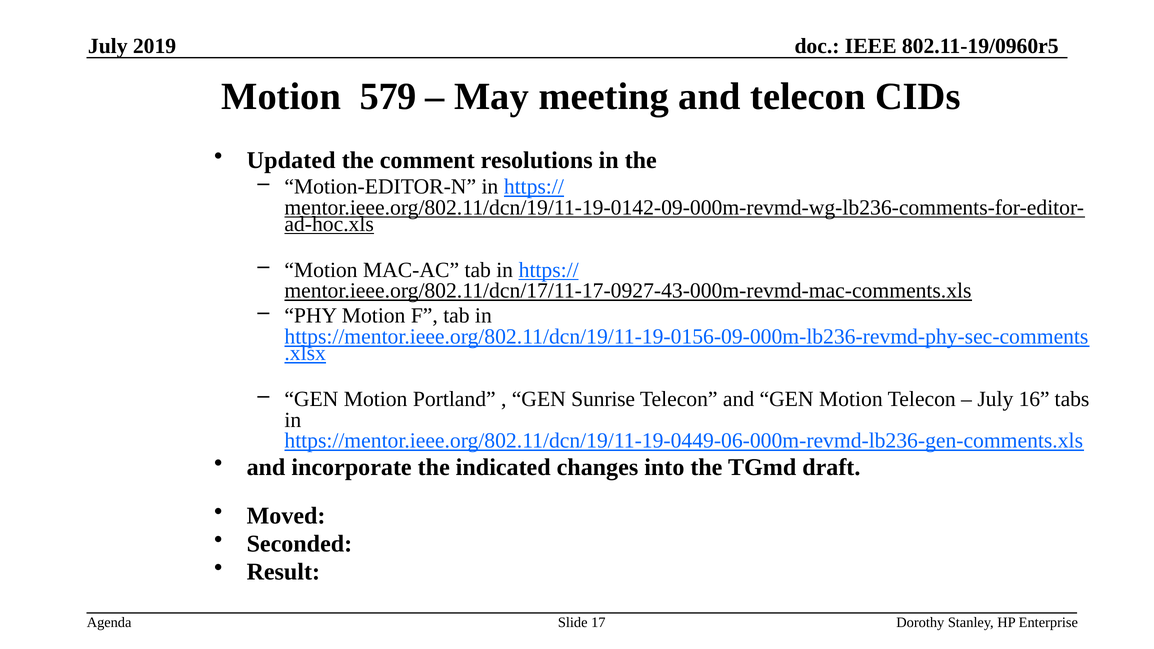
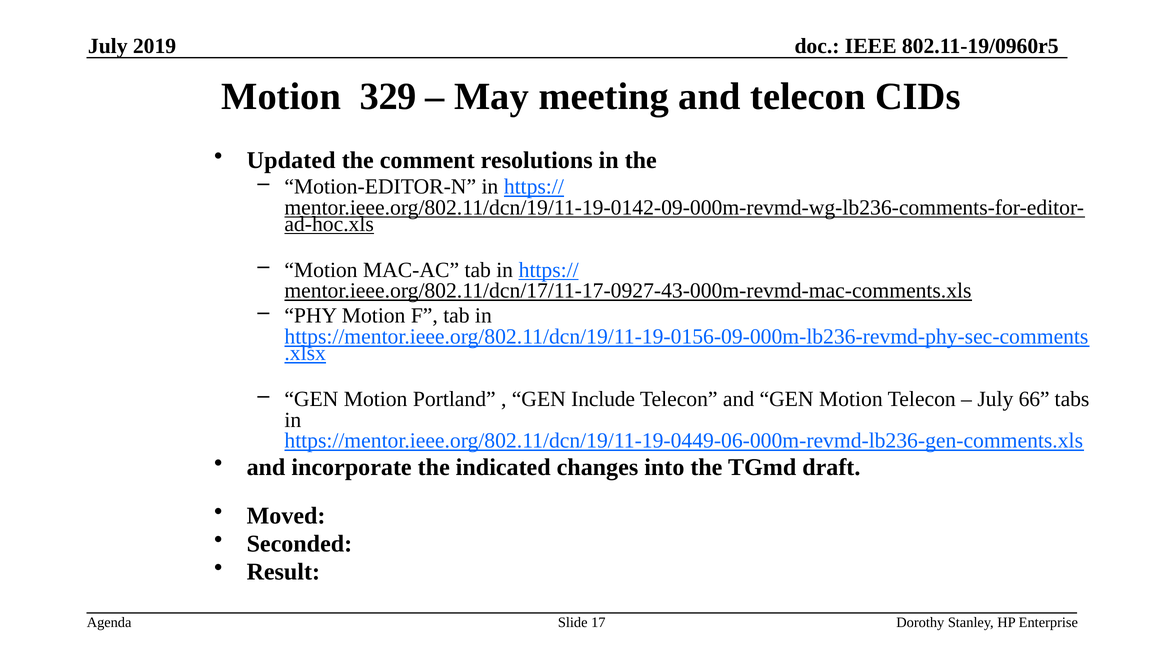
579: 579 -> 329 (388, 96)
Sunrise: Sunrise -> Include (603, 399)
16: 16 -> 66 (1034, 399)
